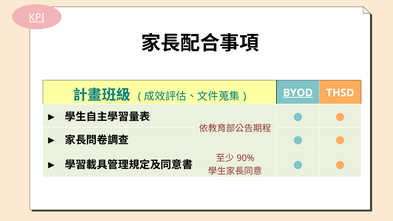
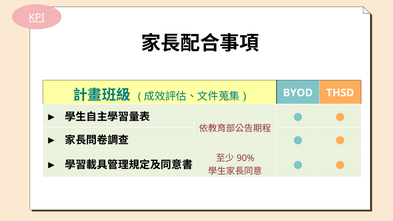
BYOD underline: present -> none (298, 93)
